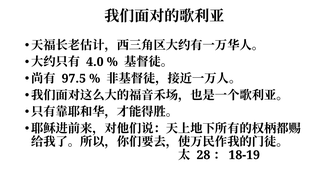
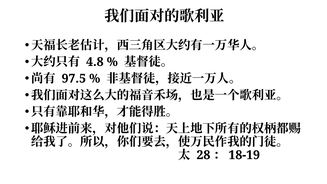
4.0: 4.0 -> 4.8 (95, 62)
